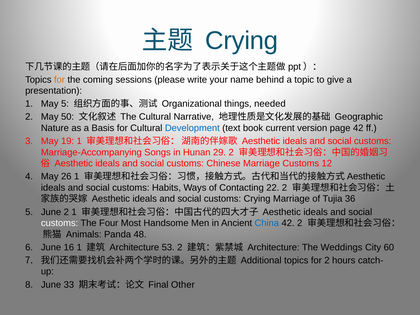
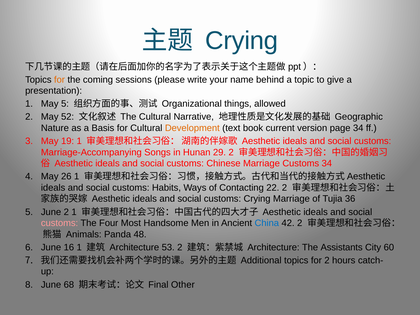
needed: needed -> allowed (270, 104)
50: 50 -> 52 (68, 117)
Development colour: blue -> orange (192, 128)
page 42: 42 -> 34 (358, 128)
Customs 12: 12 -> 34 (327, 164)
customs colour: white -> pink (60, 223)
Weddings: Weddings -> Assistants (342, 247)
33: 33 -> 68 (69, 285)
